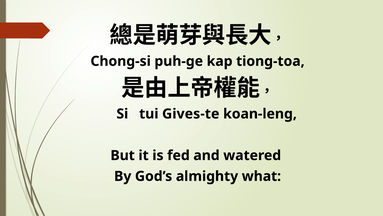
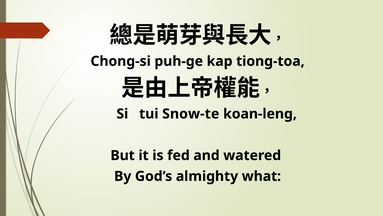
Gives-te: Gives-te -> Snow-te (191, 114)
